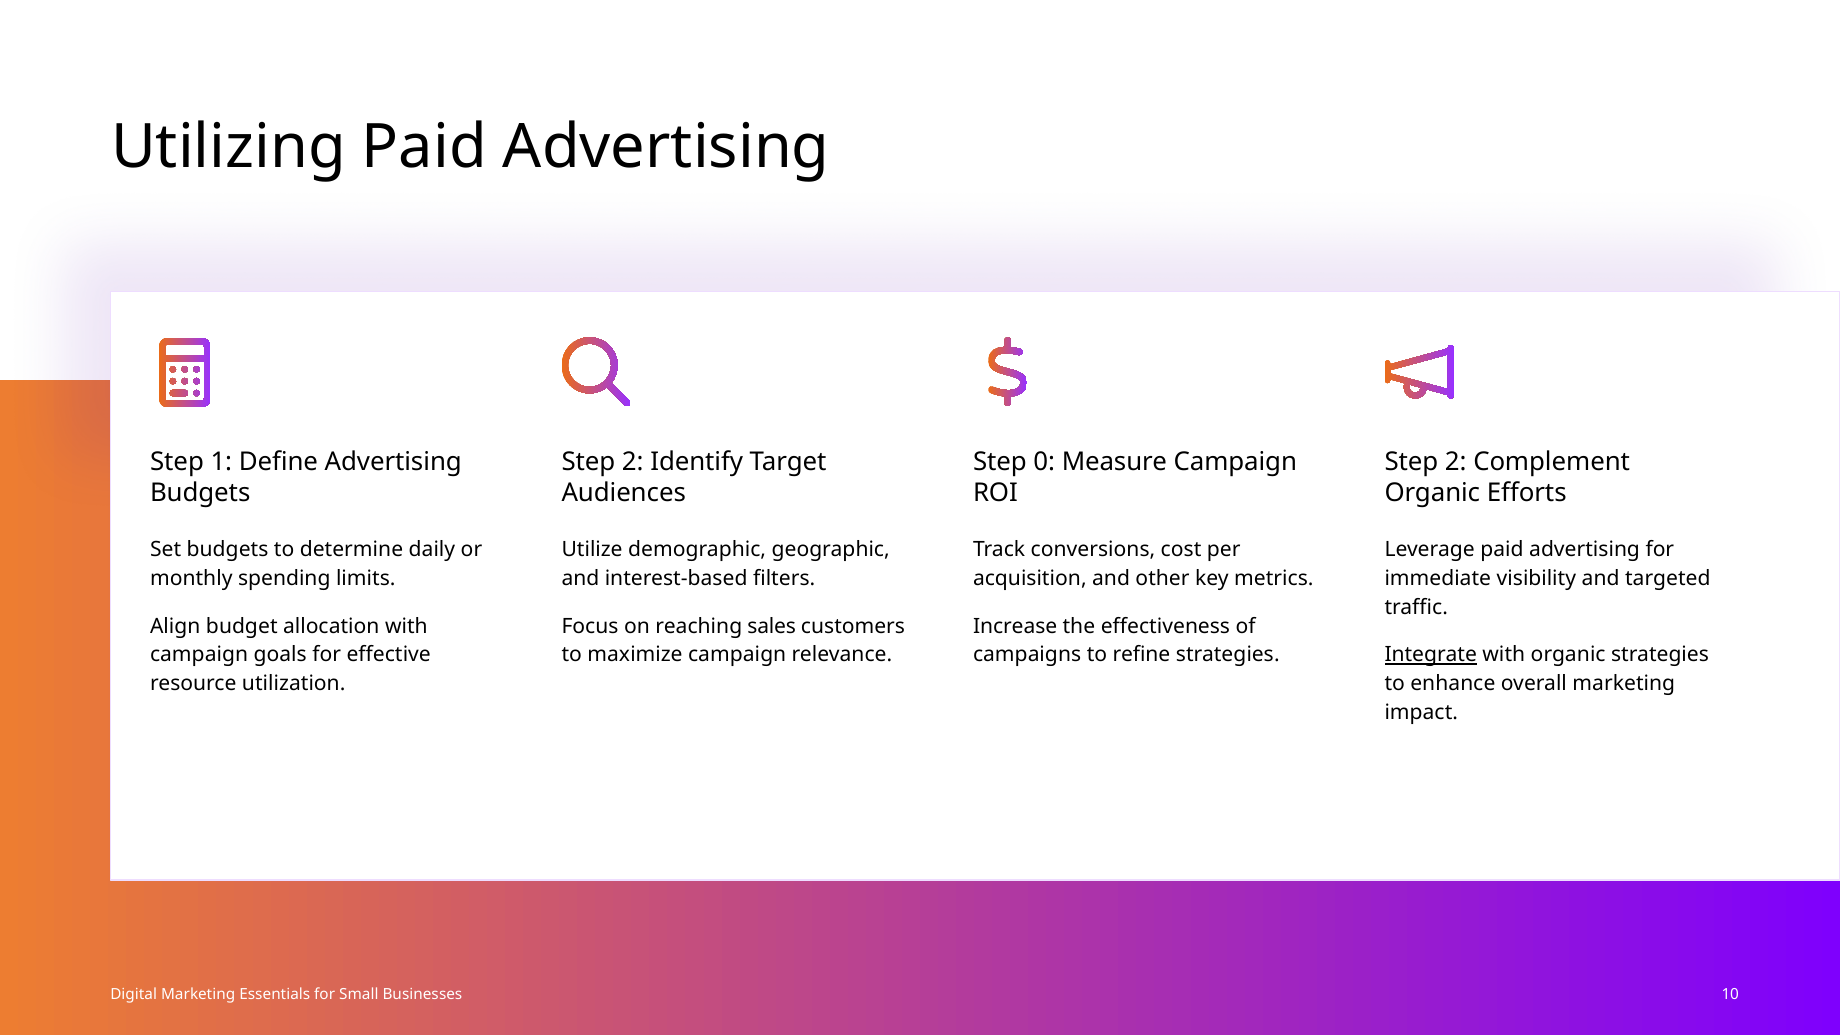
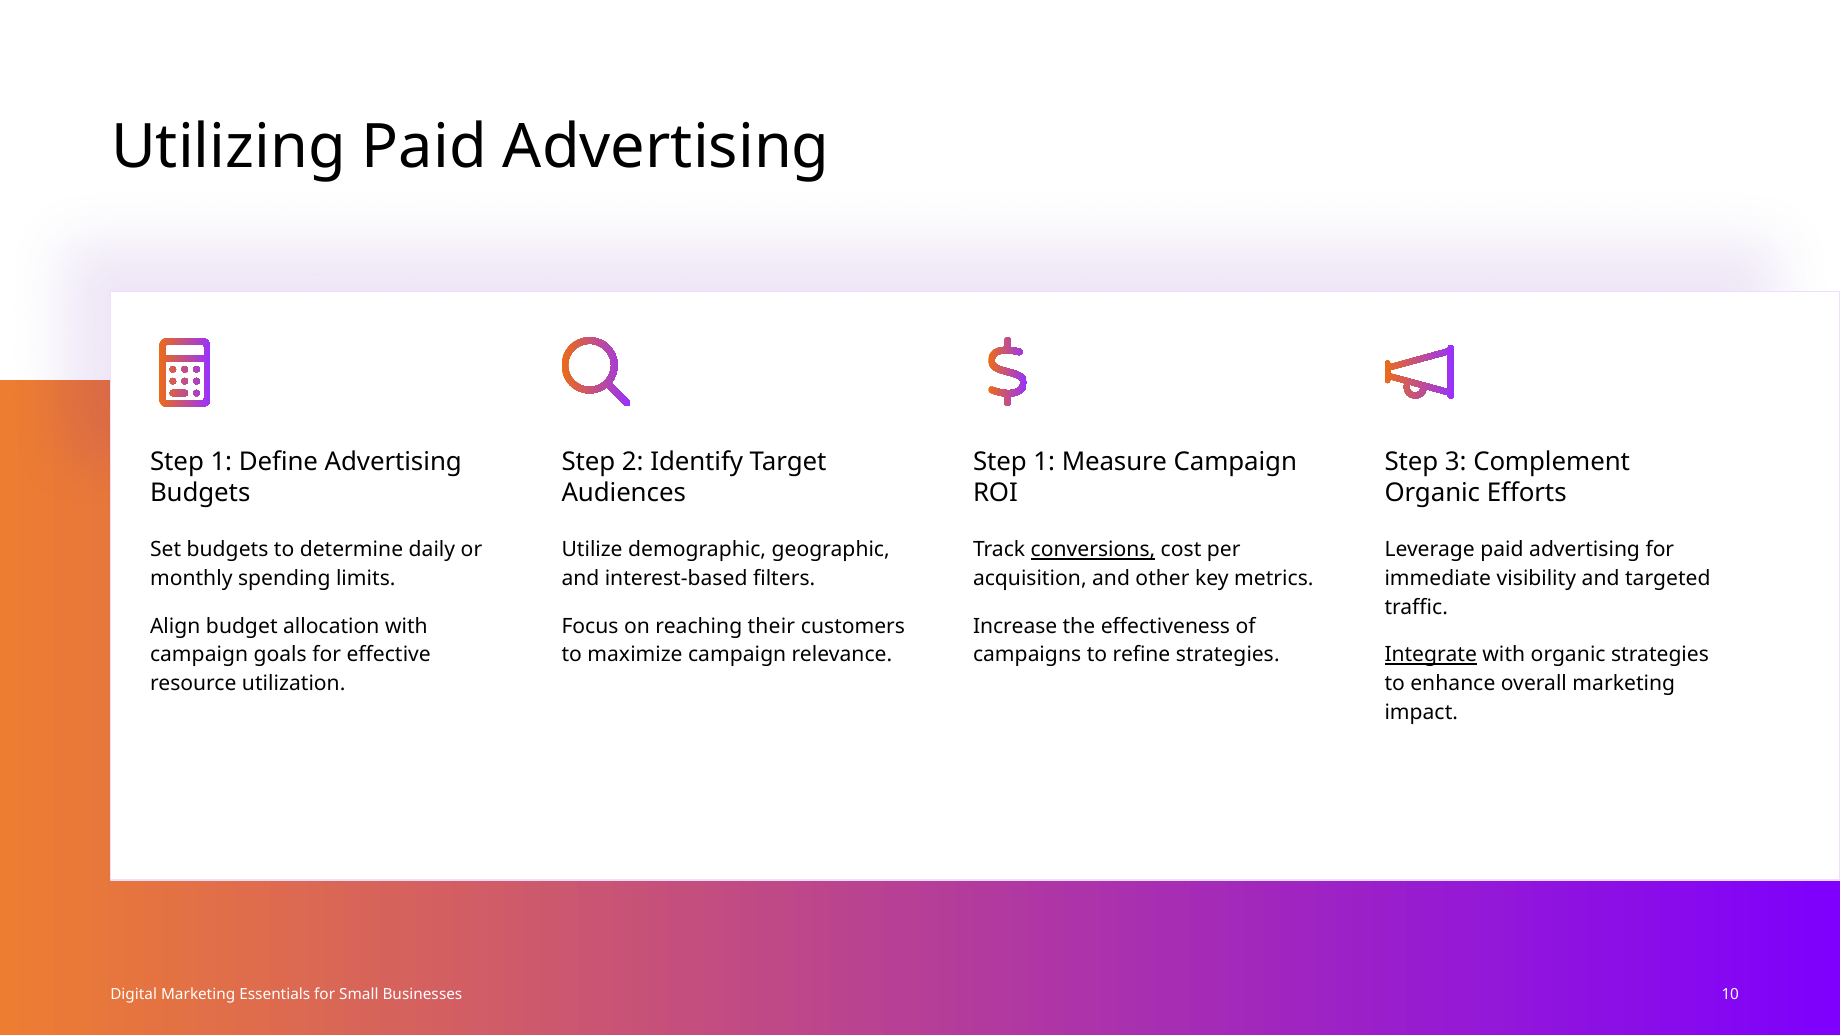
0: 0 -> 1 (1044, 462)
2: 2 -> 3 (1456, 462)
conversions underline: none -> present (1093, 550)
sales: sales -> their (771, 626)
